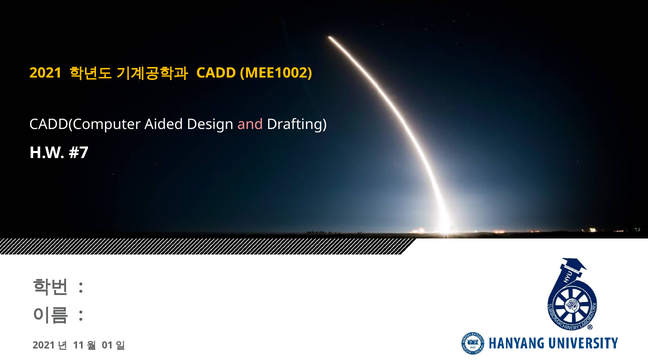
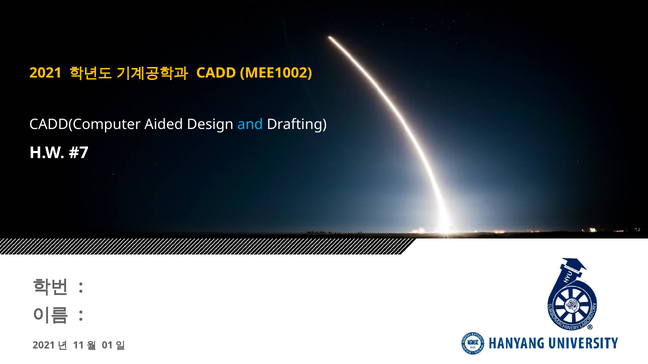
and colour: pink -> light blue (250, 125)
